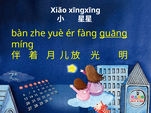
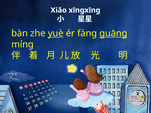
yuè underline: none -> present (56, 33)
